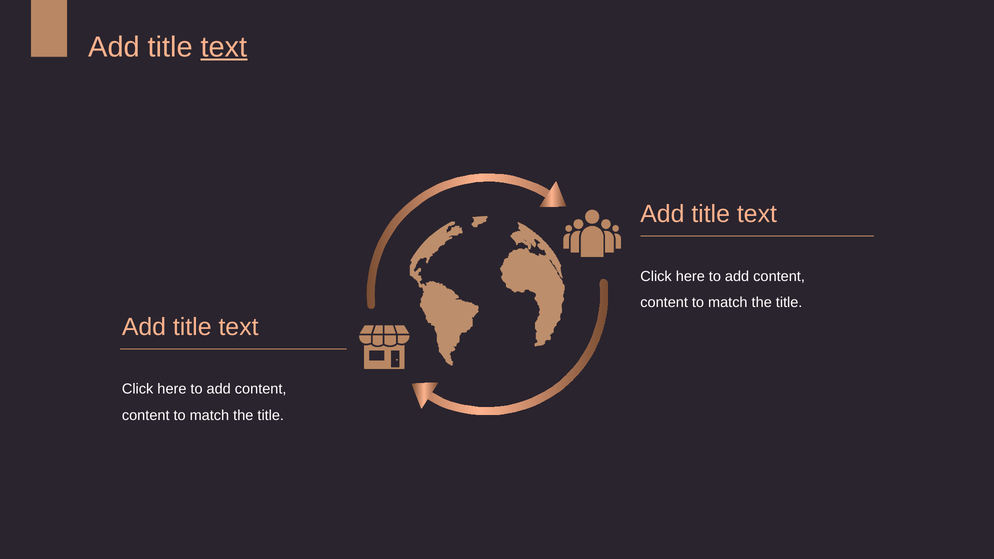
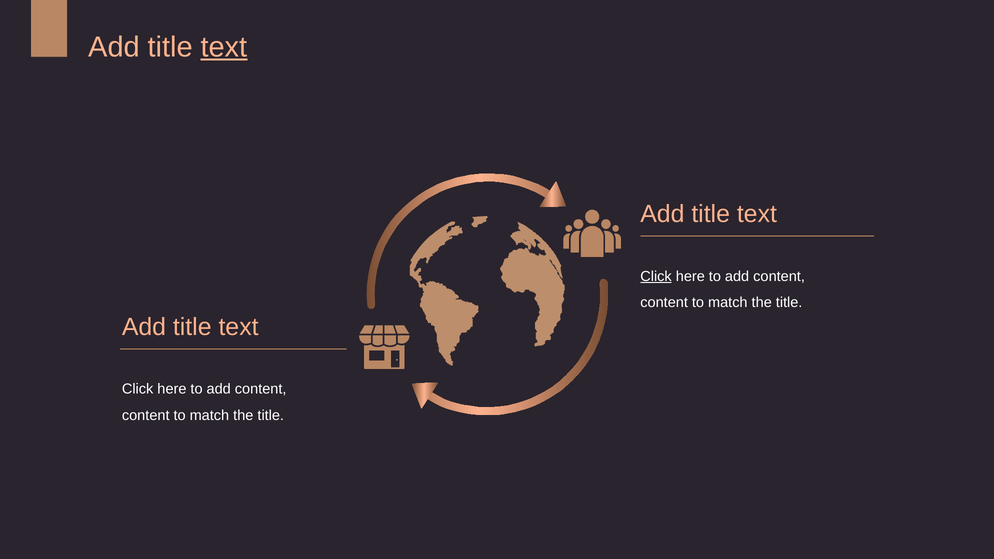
Click underline: none -> present (656, 276)
